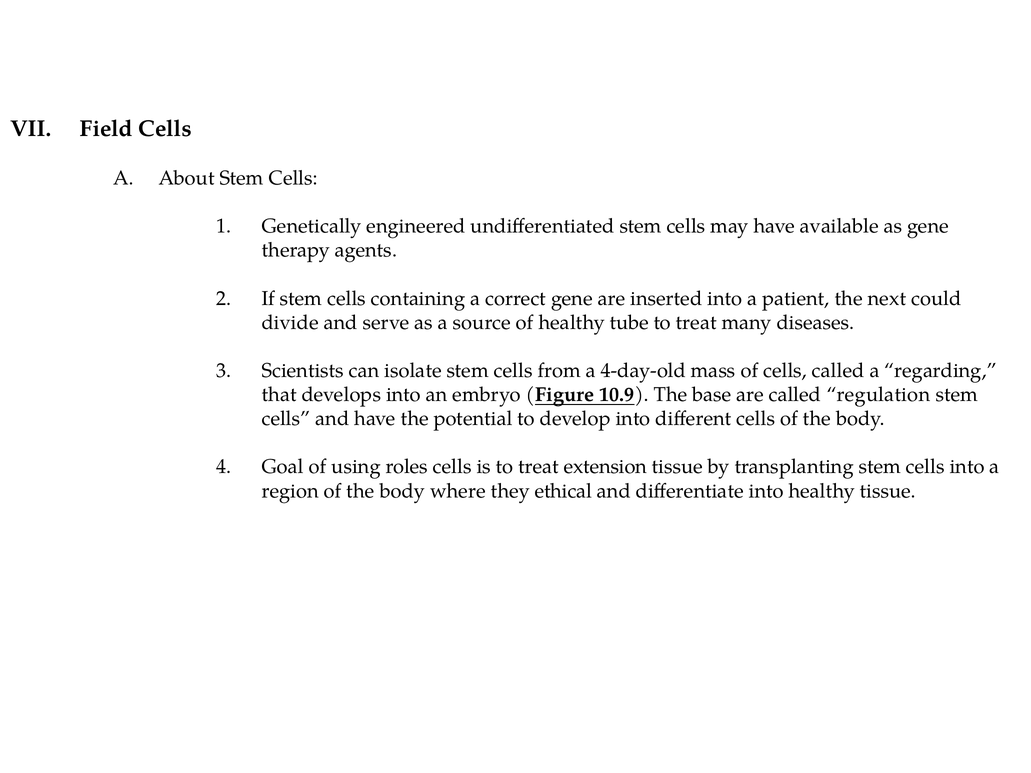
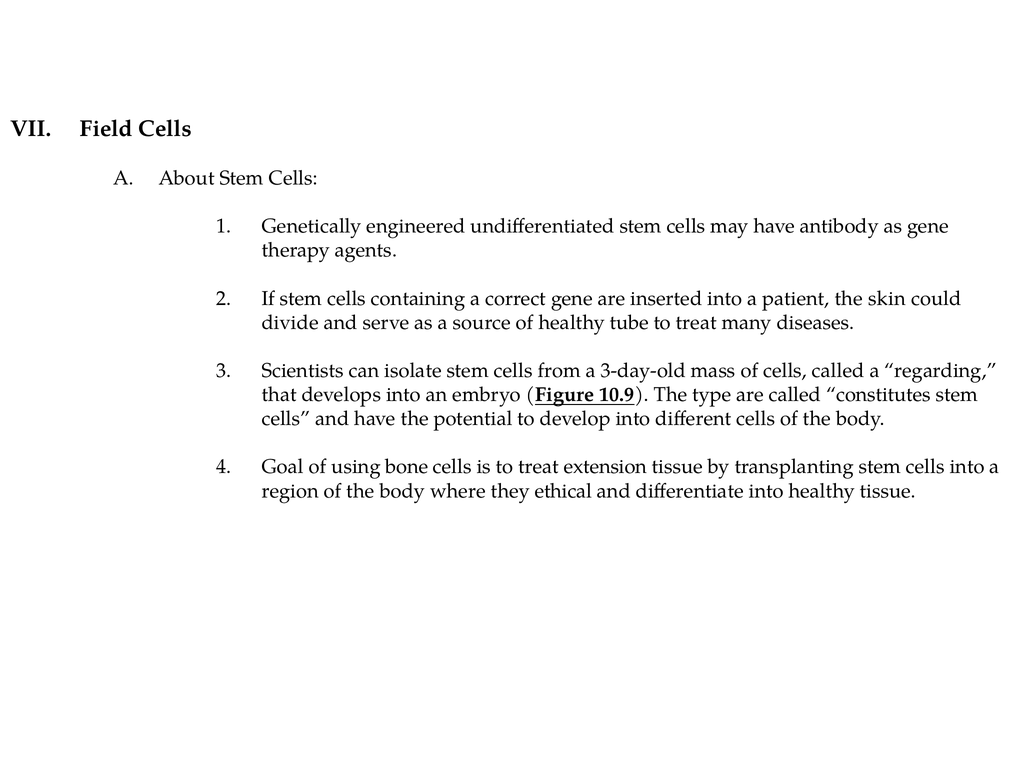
available: available -> antibody (839, 226)
next: next -> skin (887, 299)
4-day-old: 4-day-old -> 3-day-old (643, 371)
base: base -> type (712, 395)
regulation: regulation -> constitutes (879, 395)
roles: roles -> bone (407, 467)
